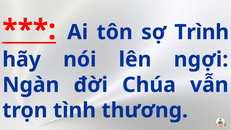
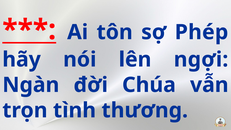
Trình: Trình -> Phép (202, 32)
